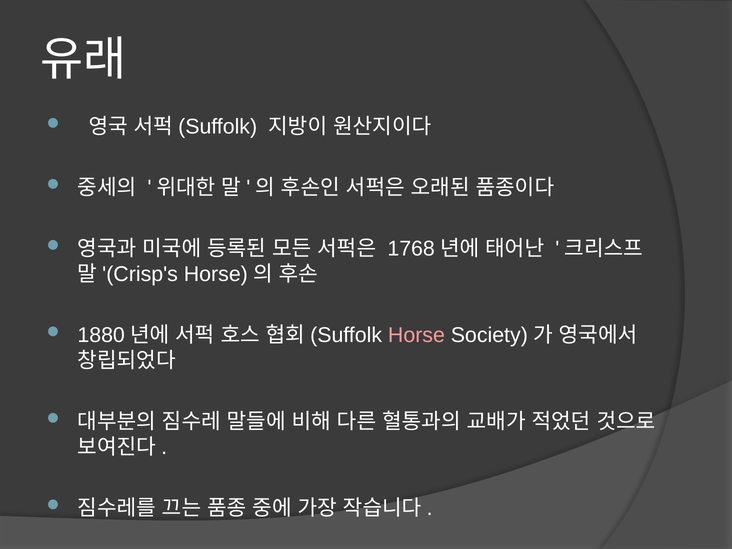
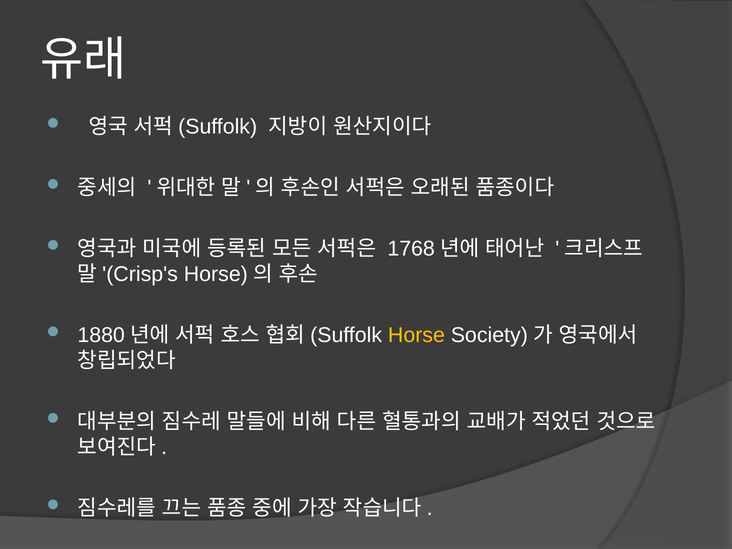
Horse colour: pink -> yellow (416, 335)
